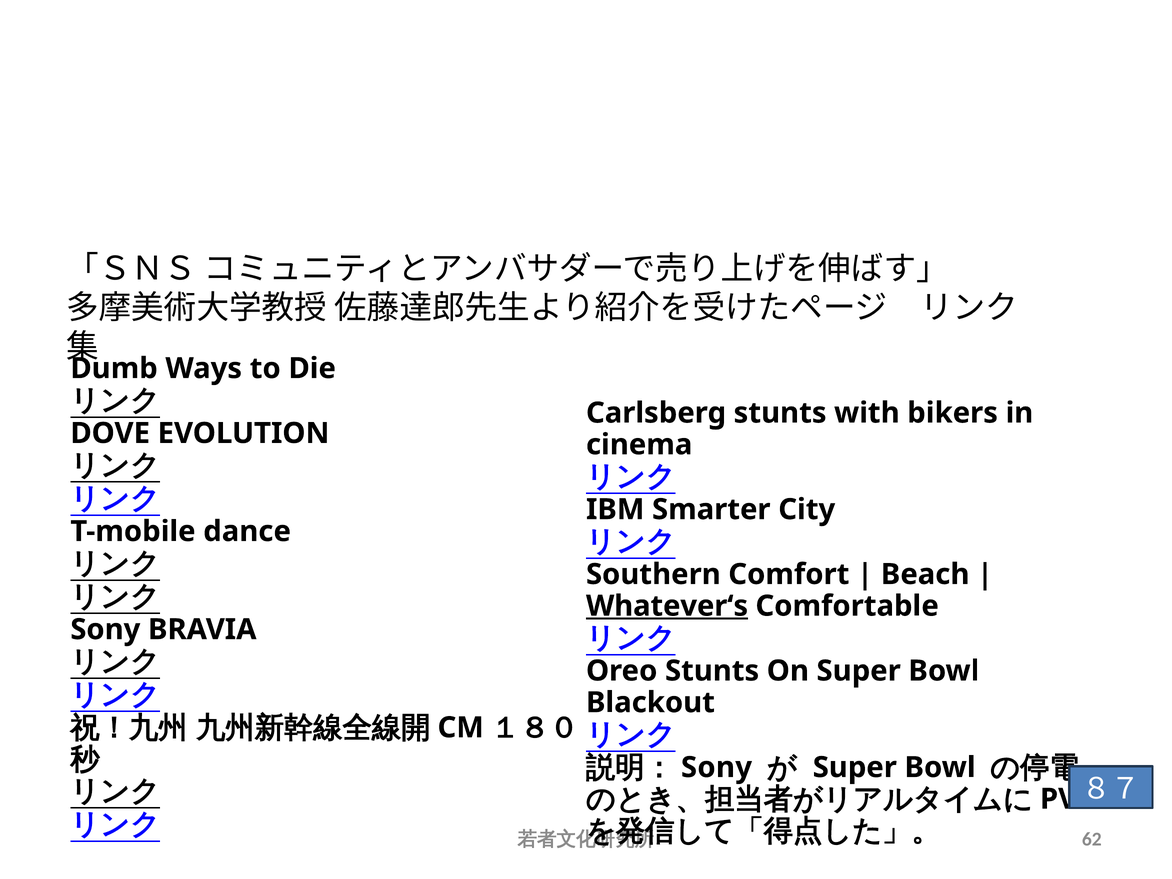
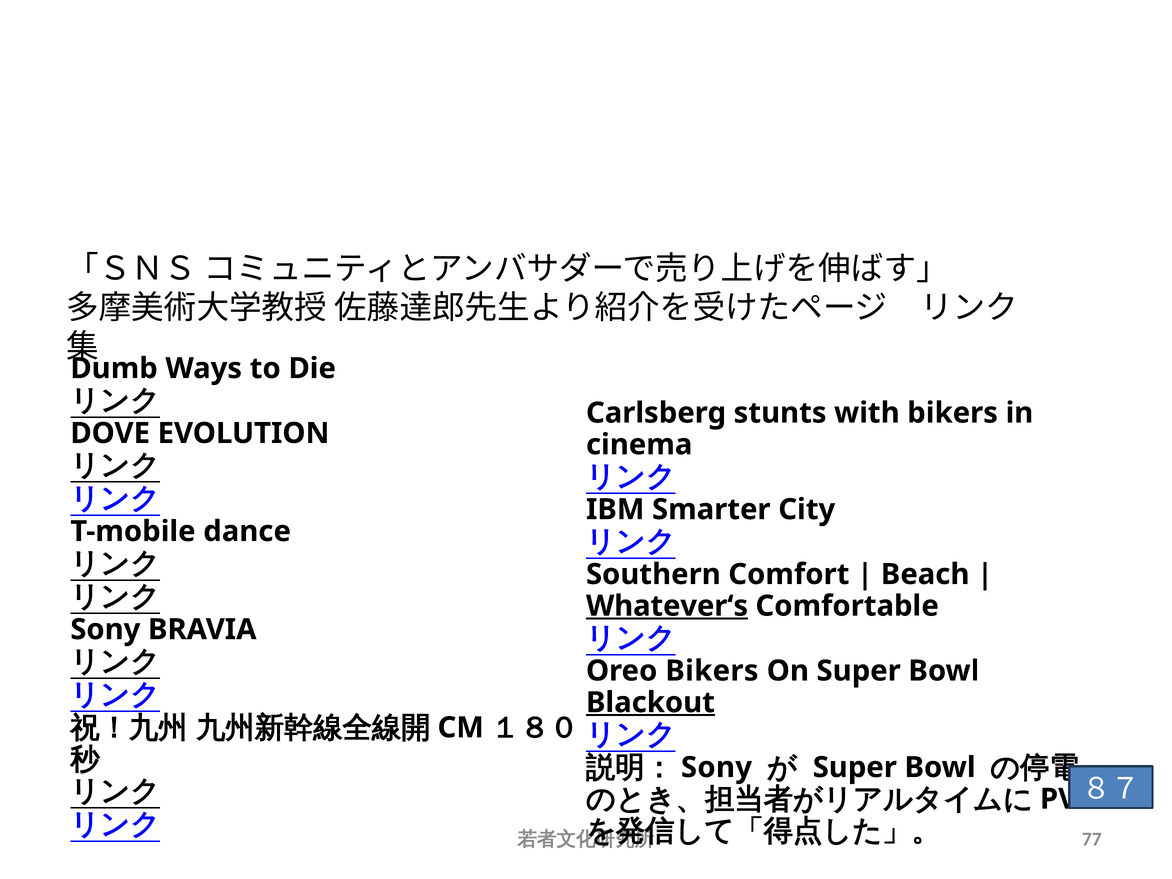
Oreo Stunts: Stunts -> Bikers (712, 671)
Blackout underline: none -> present (650, 703)
62: 62 -> 77 (1092, 839)
